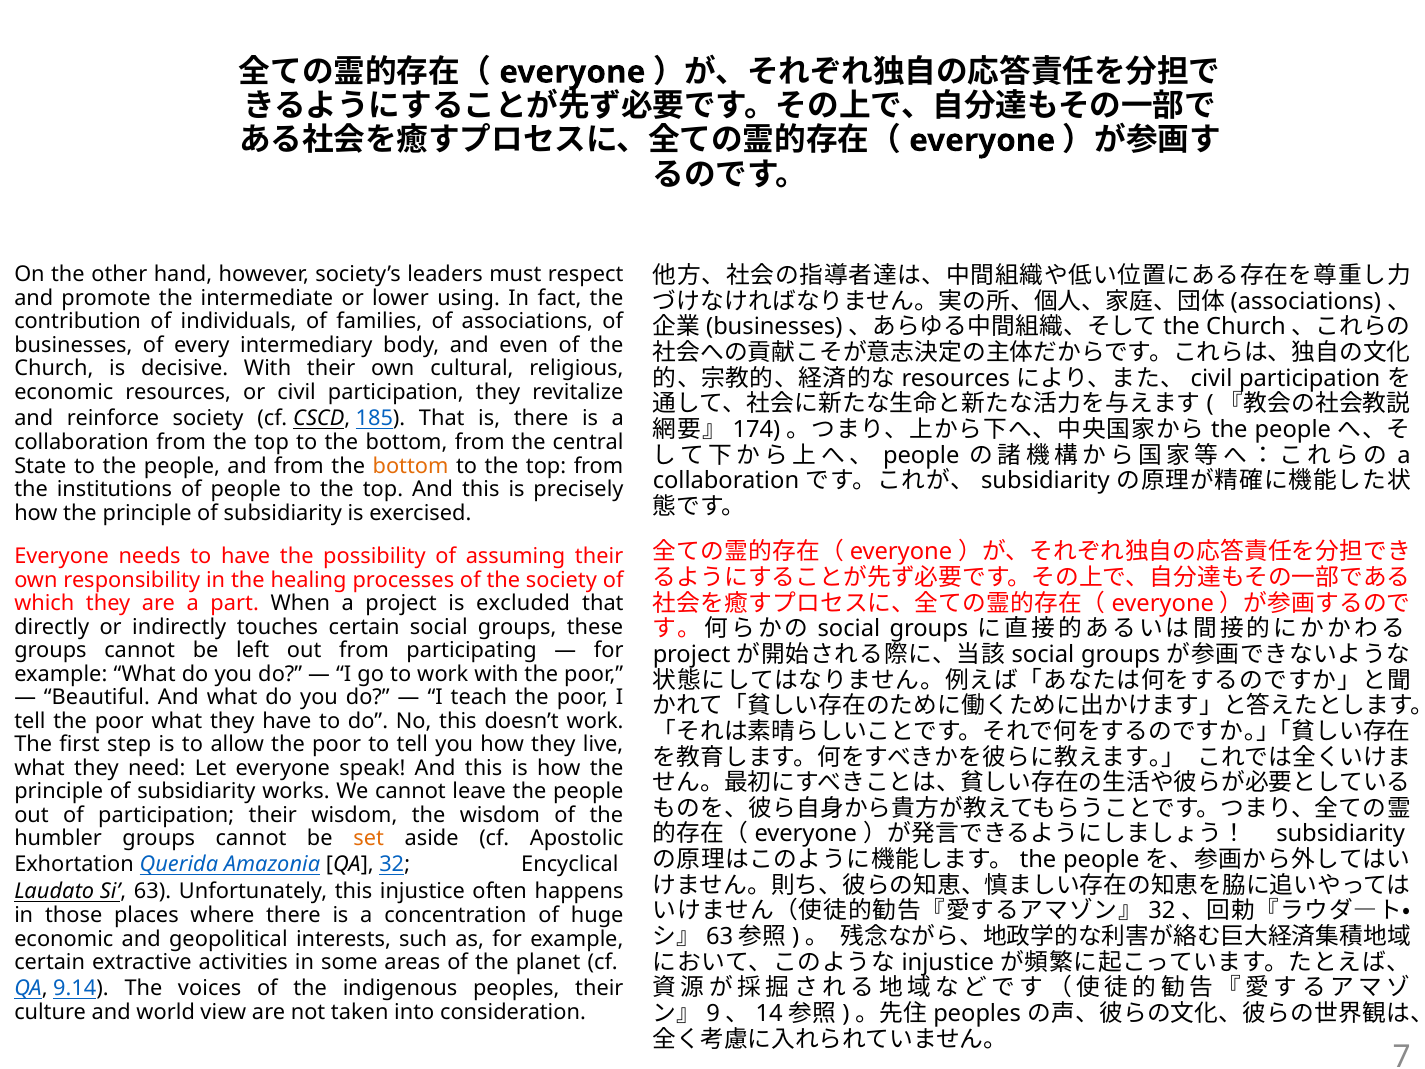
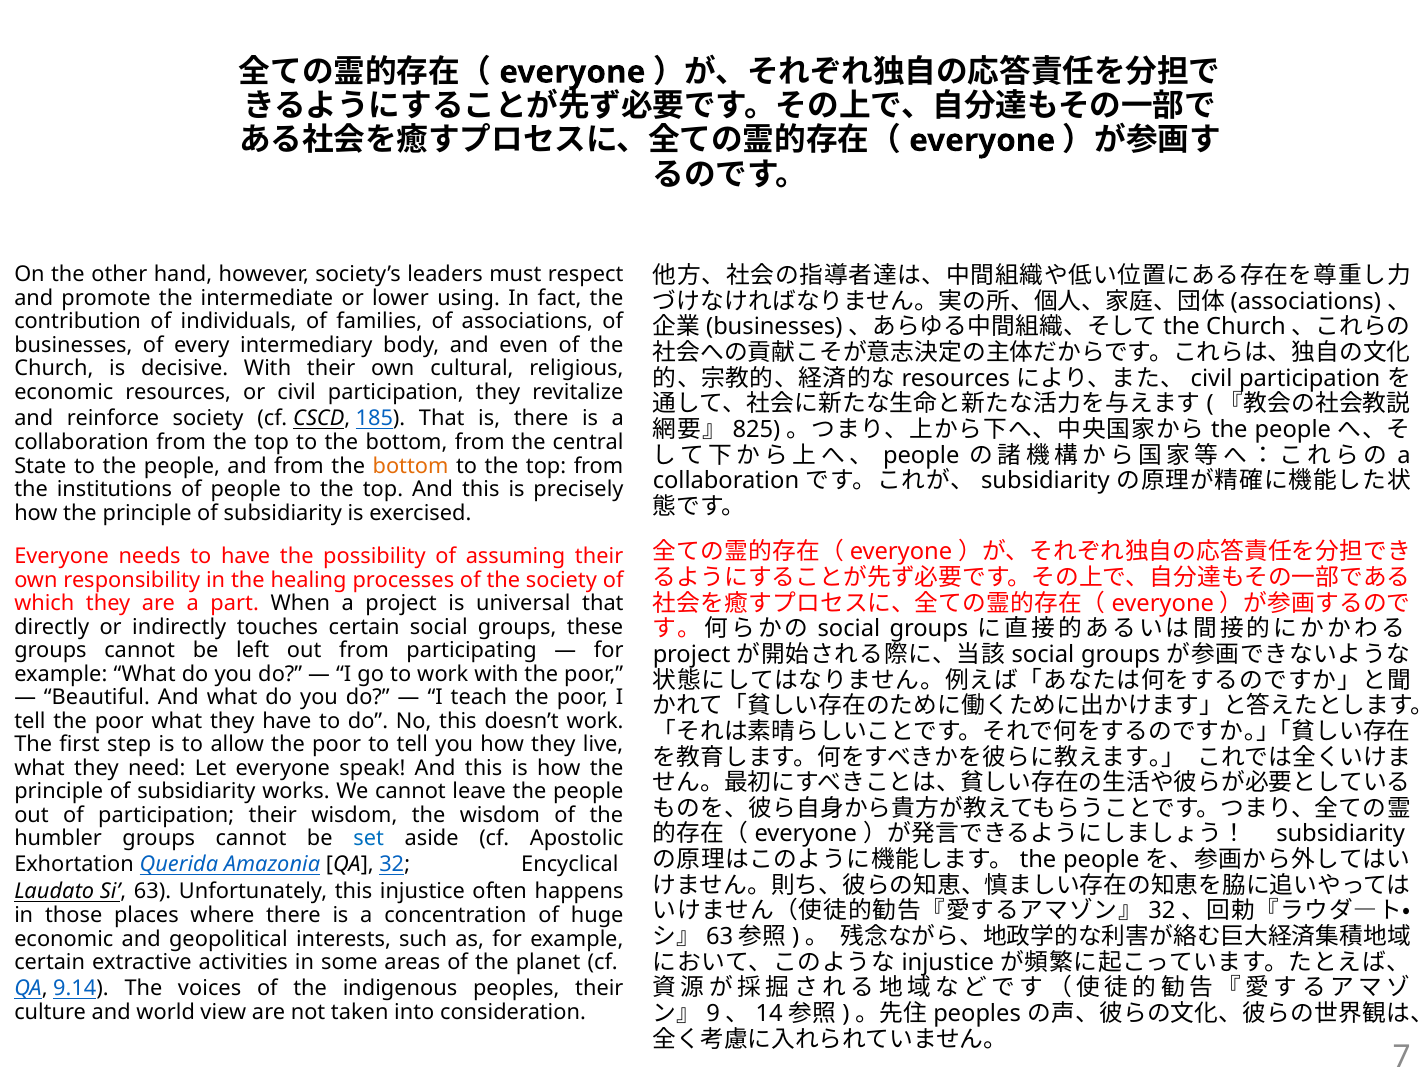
174: 174 -> 825 (756, 430)
excluded: excluded -> universal (523, 603)
set colour: orange -> blue (369, 838)
